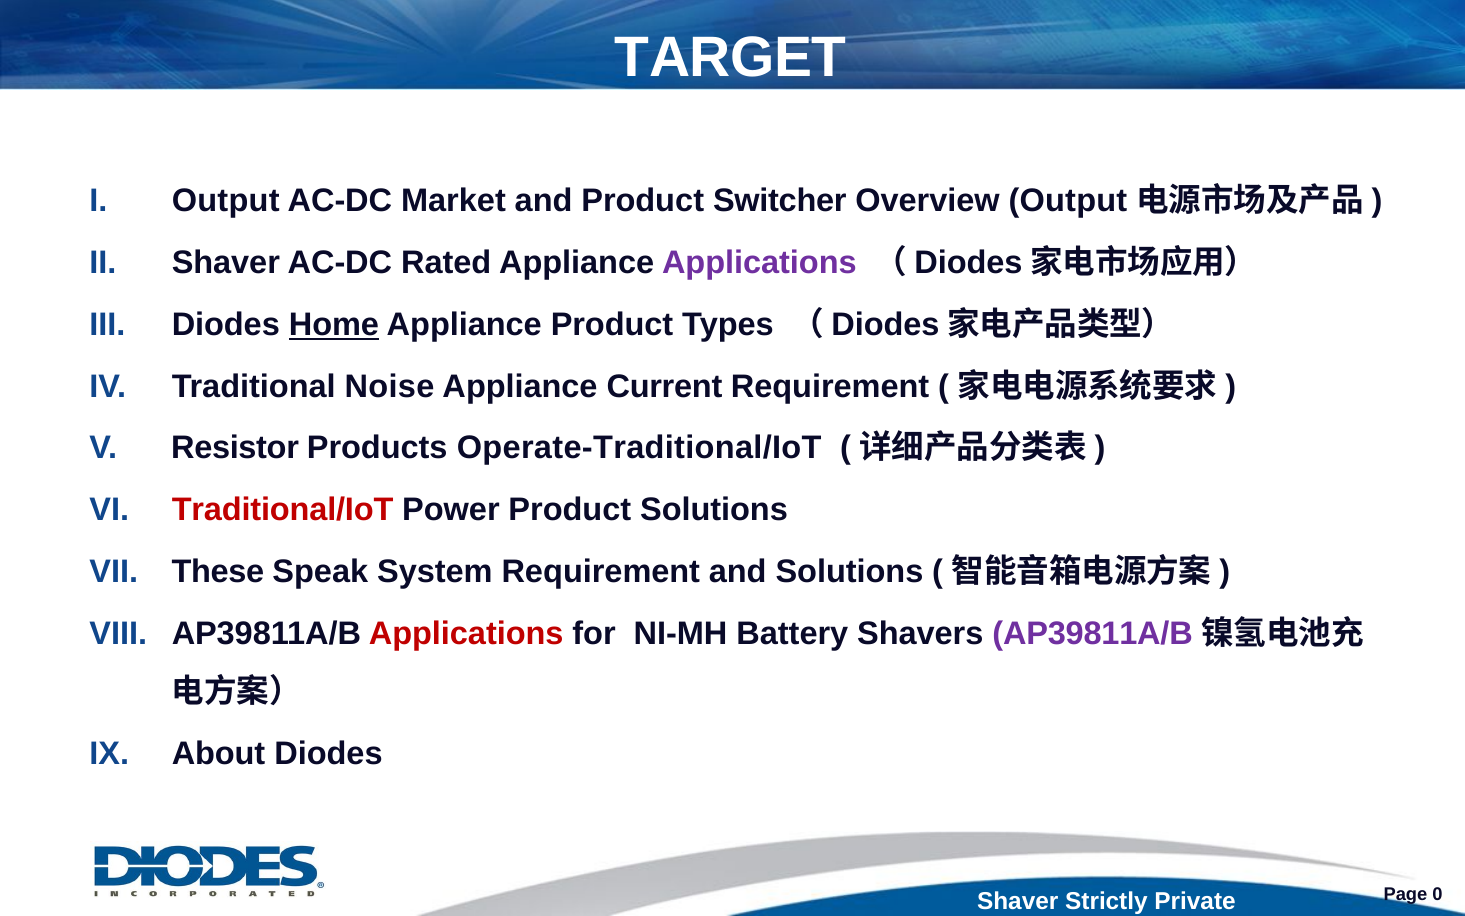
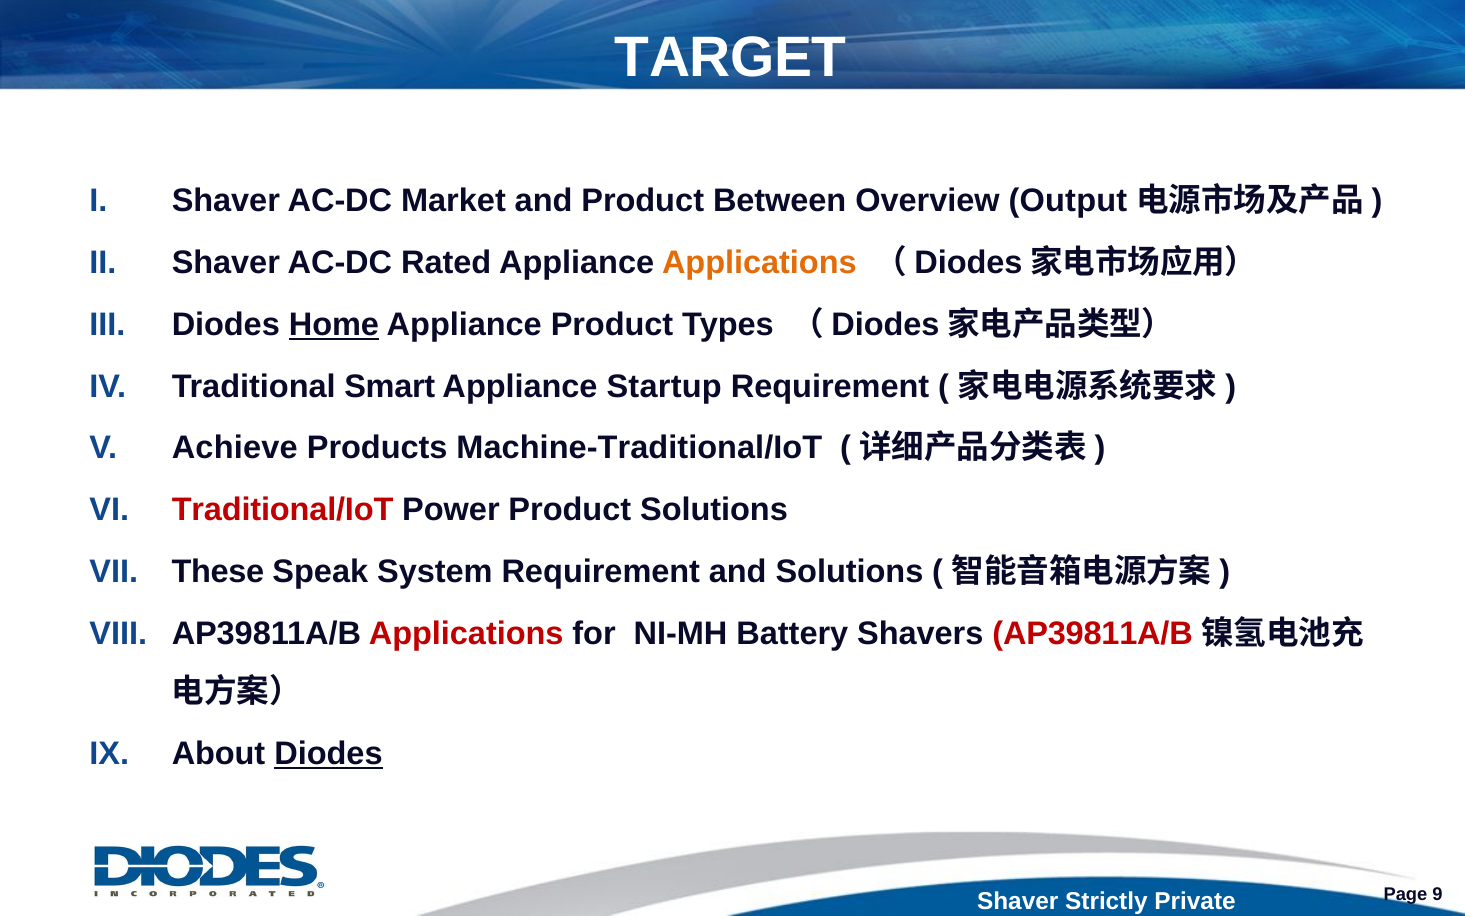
Output: Output -> Shaver (226, 201)
Switcher: Switcher -> Between (780, 201)
Applications colour: purple -> orange (759, 263)
Noise: Noise -> Smart (390, 386)
Current: Current -> Startup (664, 386)
Resistor: Resistor -> Achieve (235, 448)
Operate-Traditional/IoT: Operate-Traditional/IoT -> Machine-Traditional/IoT (639, 448)
AP39811A/B colour: purple -> red (1093, 633)
Diodes underline: none -> present (329, 754)
0: 0 -> 9 (1438, 894)
